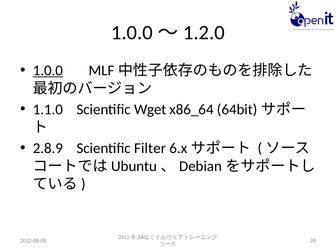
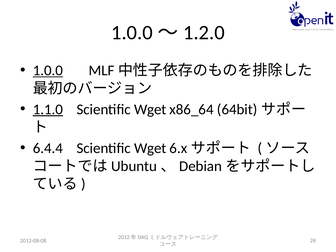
1.1.0 underline: none -> present (48, 109)
2.8.9: 2.8.9 -> 6.4.4 (48, 148)
Filter: Filter -> Wget (150, 148)
